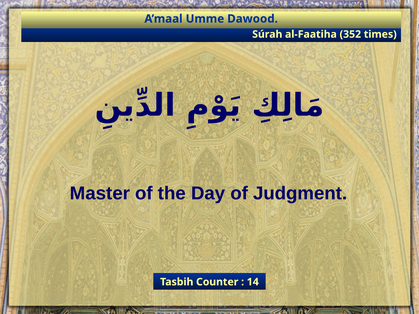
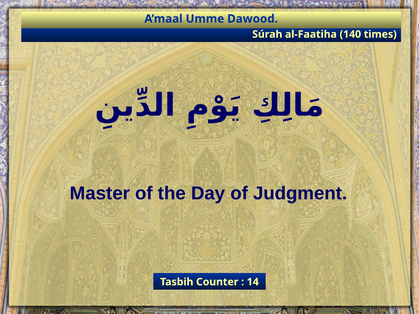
352: 352 -> 140 (350, 34)
